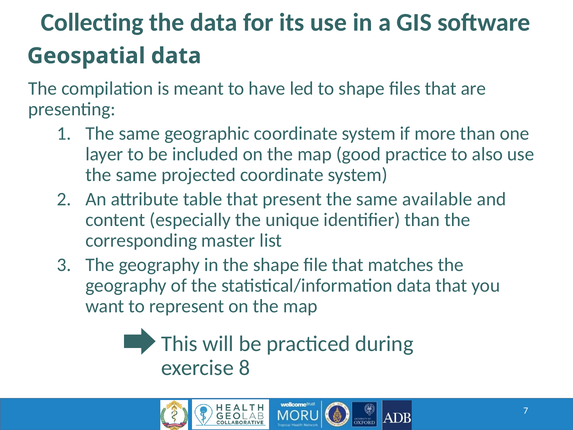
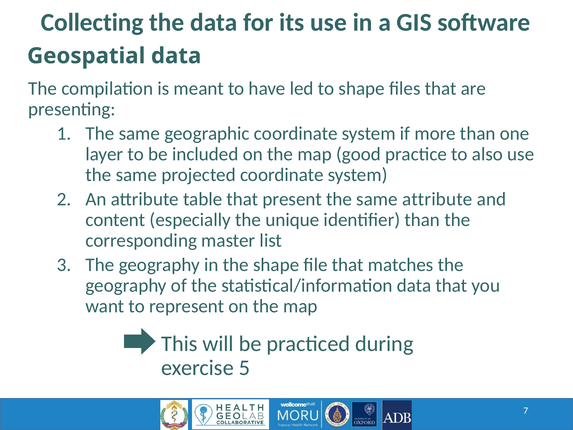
same available: available -> attribute (437, 199)
8: 8 -> 5 (244, 368)
